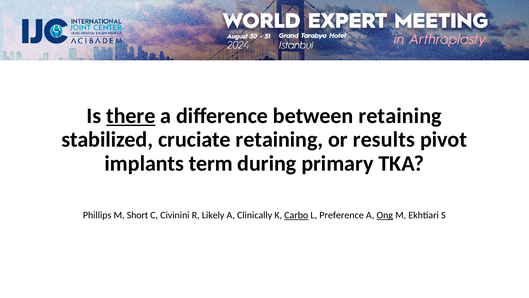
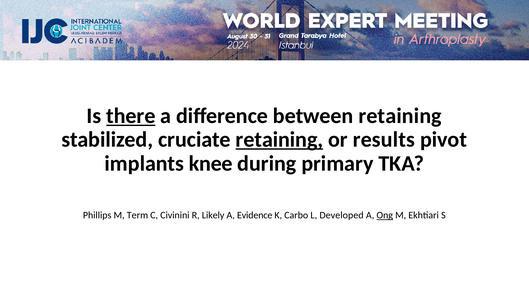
retaining underline: none -> present (279, 139)
term: term -> knee (211, 163)
Short: Short -> Term (137, 215)
Clinically: Clinically -> Evidence (255, 215)
Carbo underline: present -> none (296, 215)
Preference: Preference -> Developed (342, 215)
